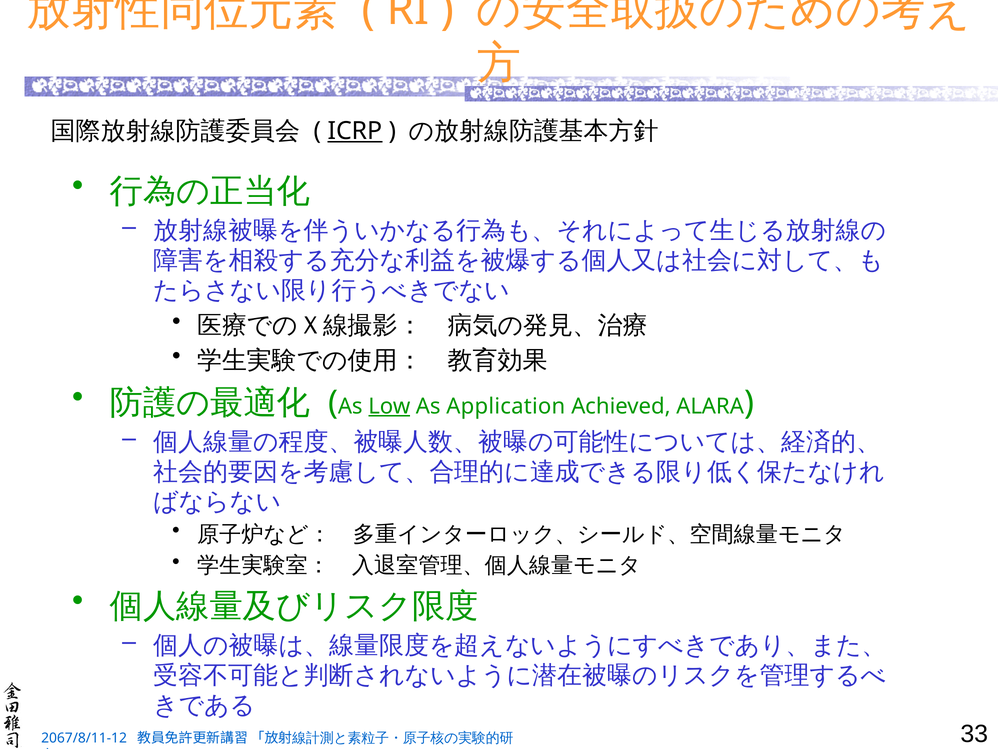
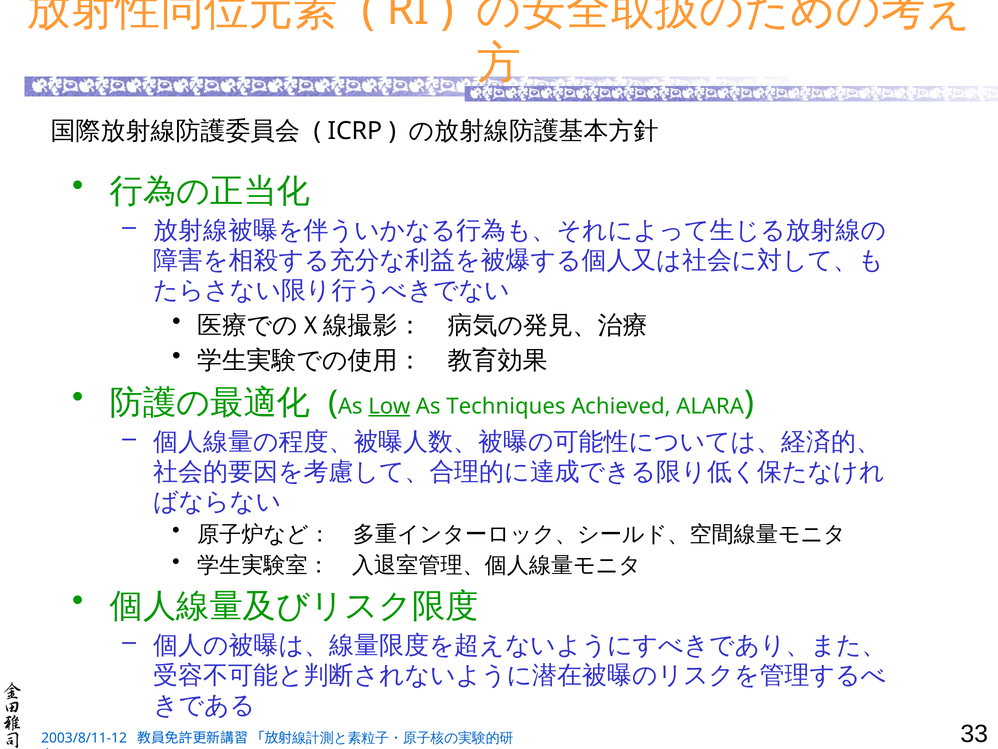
ICRP underline: present -> none (355, 131)
Application: Application -> Techniques (506, 406)
2067/8/11-12: 2067/8/11-12 -> 2003/8/11-12 (84, 738)
